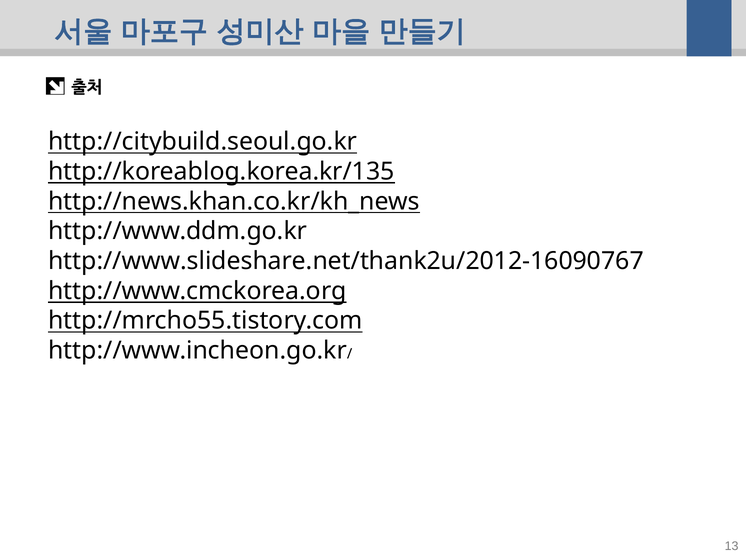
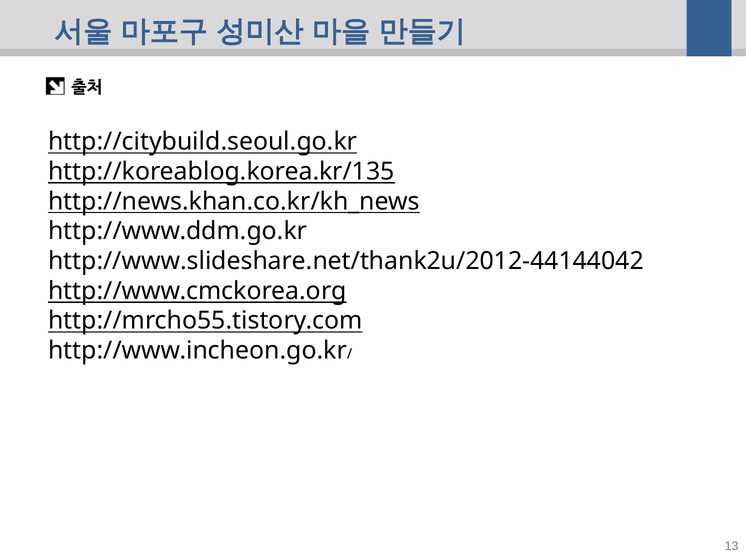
http://www.slideshare.net/thank2u/2012-16090767: http://www.slideshare.net/thank2u/2012-16090767 -> http://www.slideshare.net/thank2u/2012-44144042 (346, 261)
